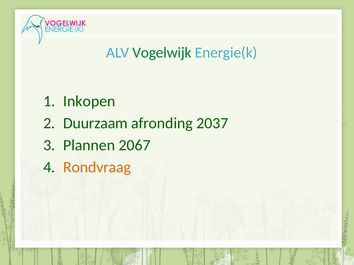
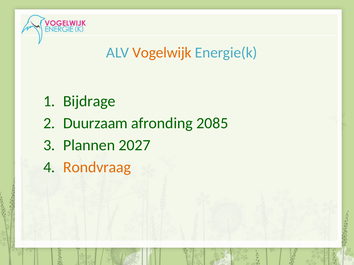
Vogelwijk colour: green -> orange (162, 53)
Inkopen: Inkopen -> Bijdrage (89, 101)
2037: 2037 -> 2085 (212, 124)
2067: 2067 -> 2027 (135, 146)
